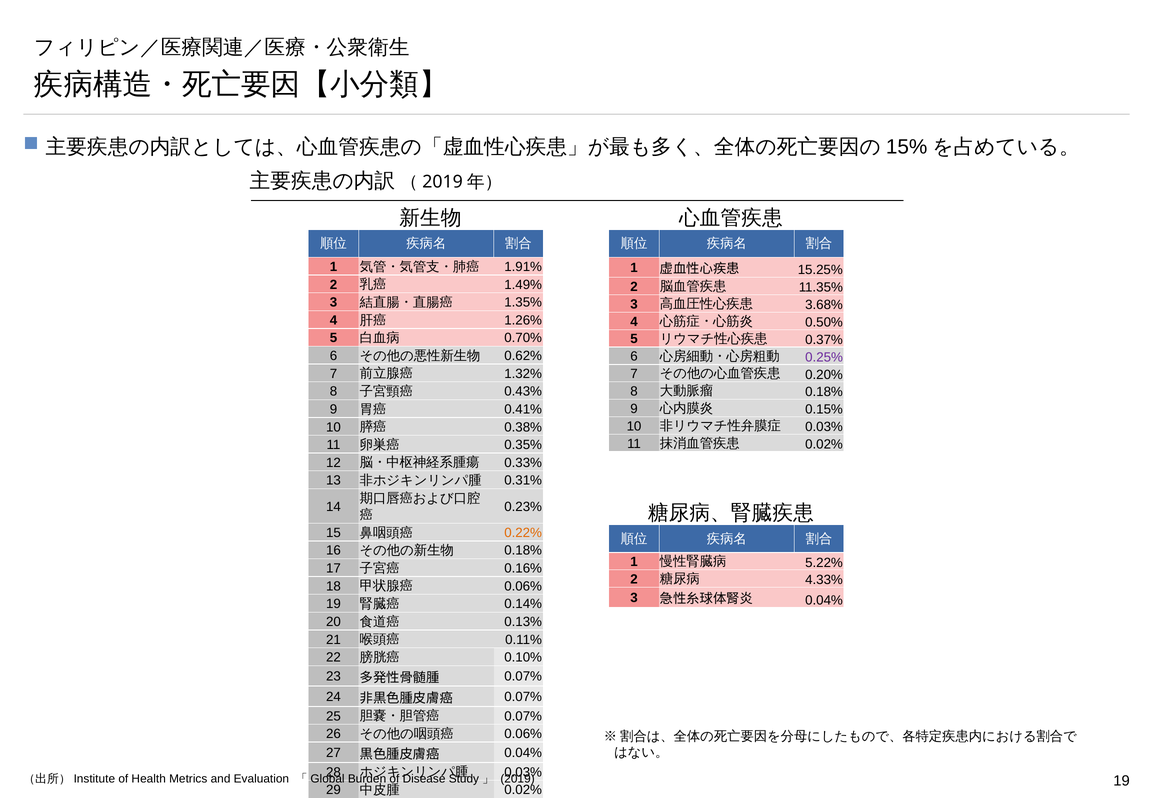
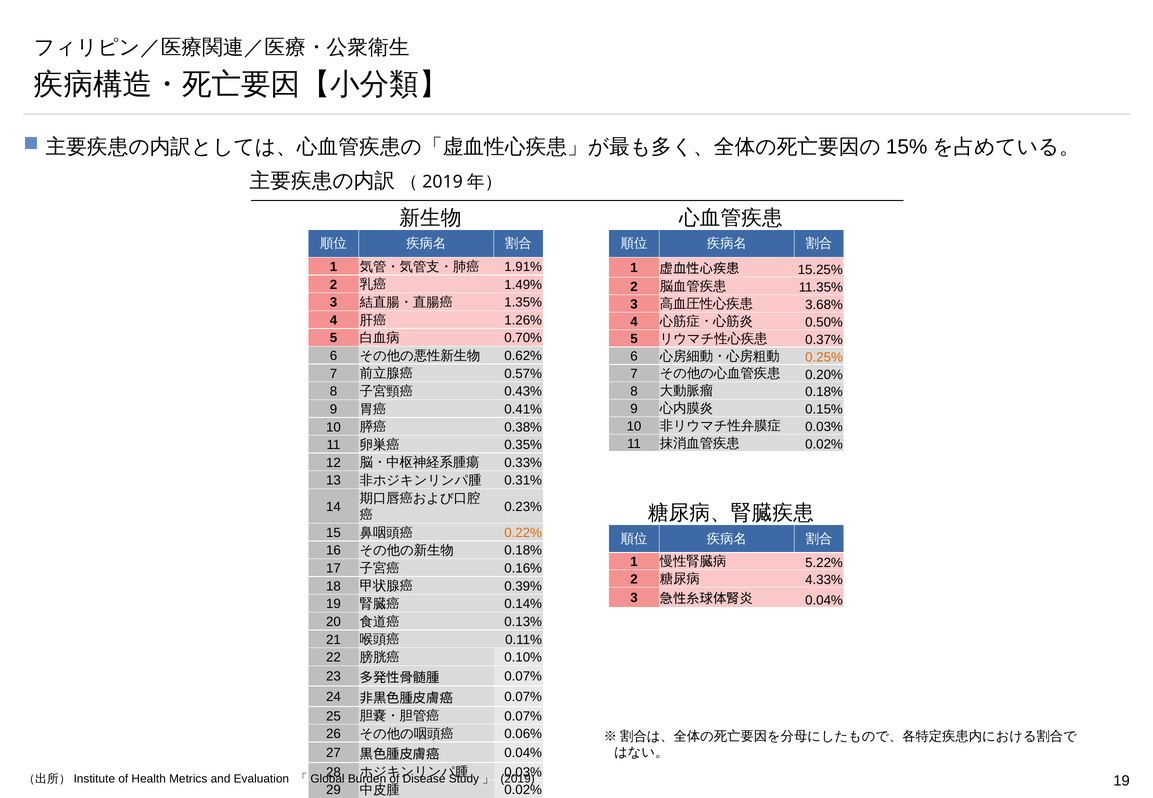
0.25% colour: purple -> orange (824, 357)
1.32%: 1.32% -> 0.57% (523, 374)
0.06%: 0.06% -> 0.39% (523, 586)
